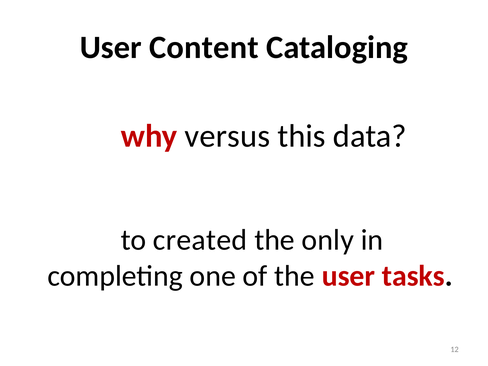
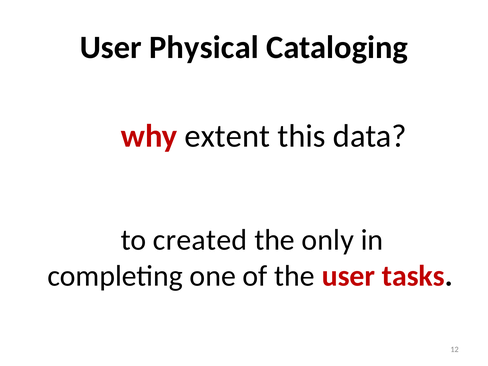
Content: Content -> Physical (204, 47)
versus: versus -> extent (227, 136)
